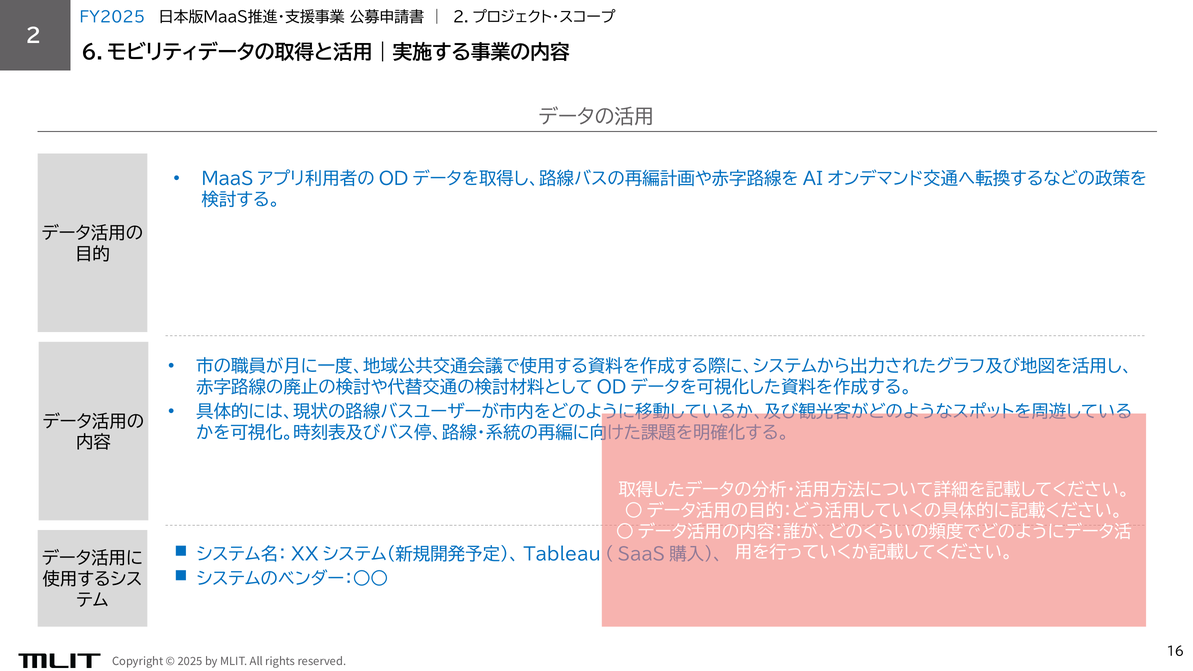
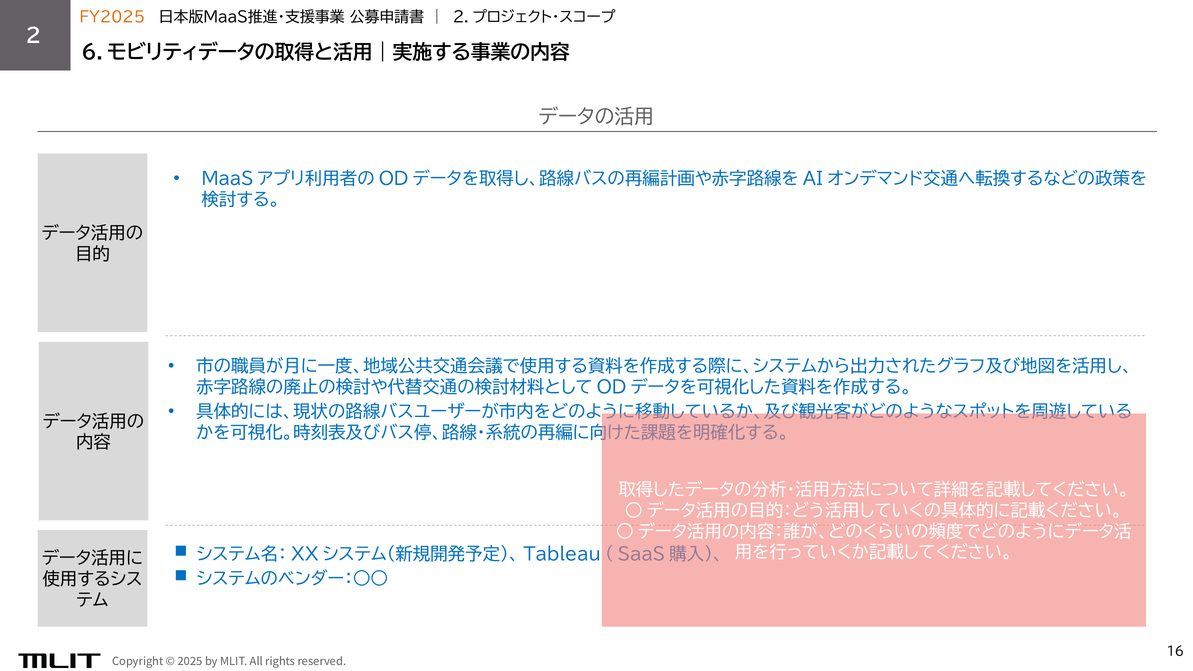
FY2025 colour: blue -> orange (112, 17)
